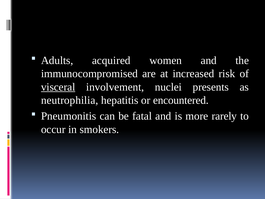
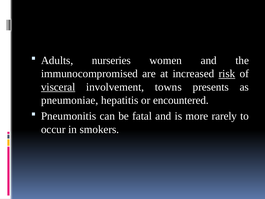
acquired: acquired -> nurseries (111, 60)
risk underline: none -> present (227, 74)
nuclei: nuclei -> towns (168, 87)
neutrophilia: neutrophilia -> pneumoniae (70, 100)
